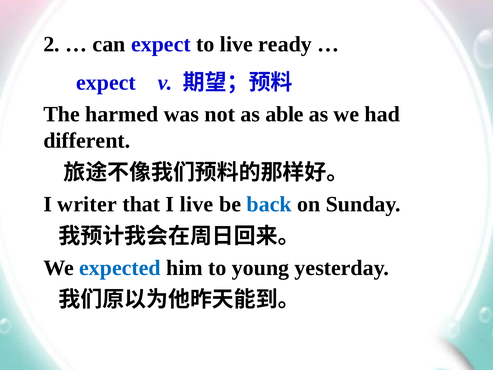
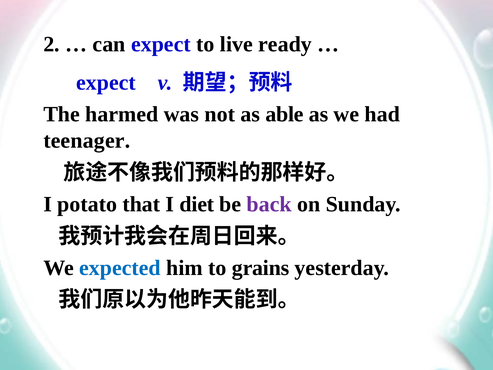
different: different -> teenager (87, 141)
writer: writer -> potato (87, 204)
I live: live -> diet (197, 204)
back colour: blue -> purple (269, 204)
young: young -> grains (261, 268)
